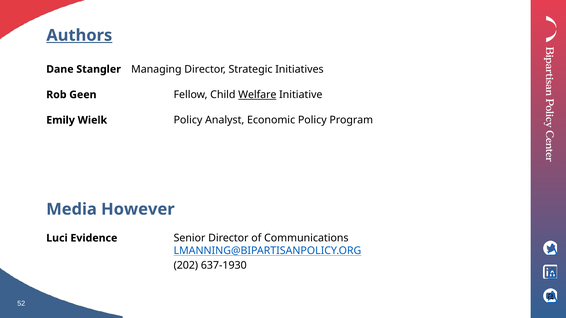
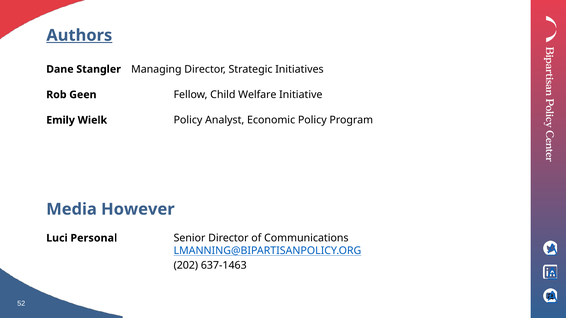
Welfare underline: present -> none (257, 95)
Evidence: Evidence -> Personal (94, 238)
637-1930: 637-1930 -> 637-1463 (224, 265)
